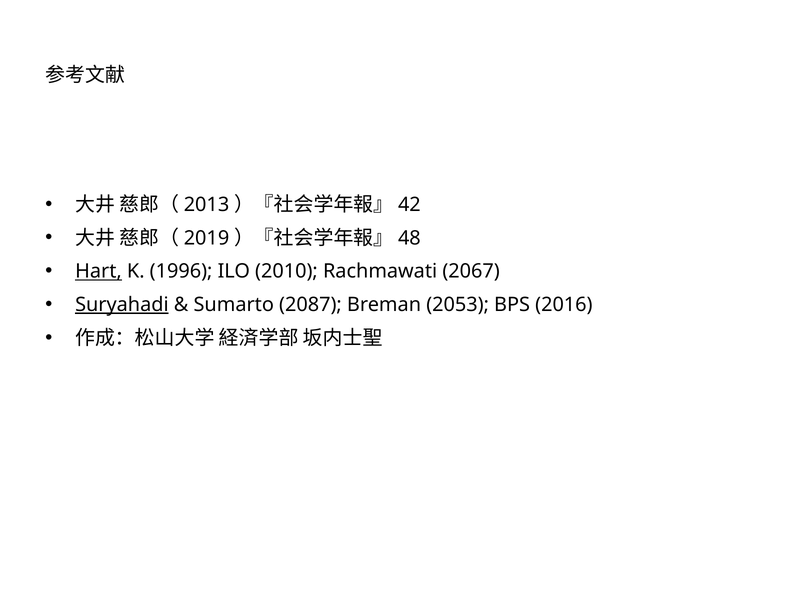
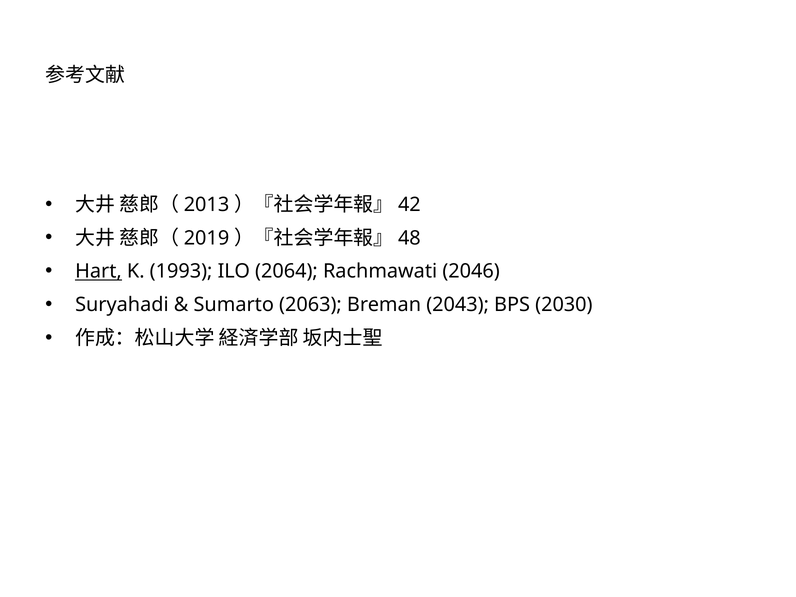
1996: 1996 -> 1993 (181, 271)
2010: 2010 -> 2064 (286, 271)
2067: 2067 -> 2046 (471, 271)
Suryahadi underline: present -> none (122, 305)
2087: 2087 -> 2063 (310, 305)
2053: 2053 -> 2043 (458, 305)
2016: 2016 -> 2030 (564, 305)
